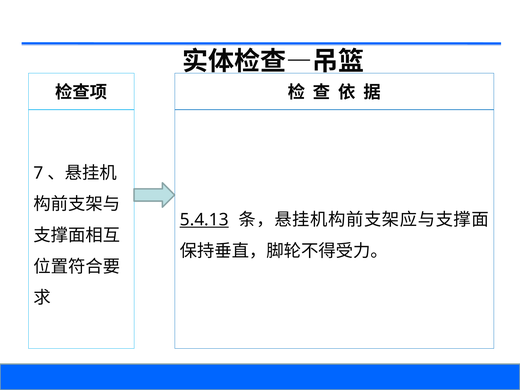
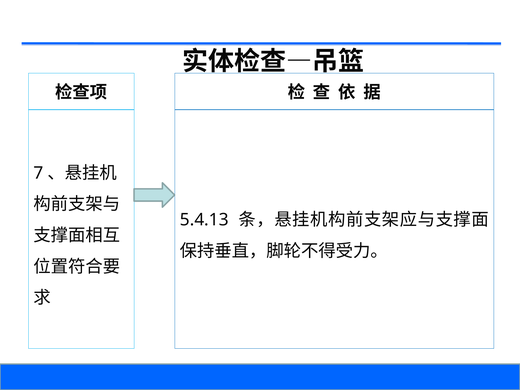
5.4.13 underline: present -> none (204, 220)
